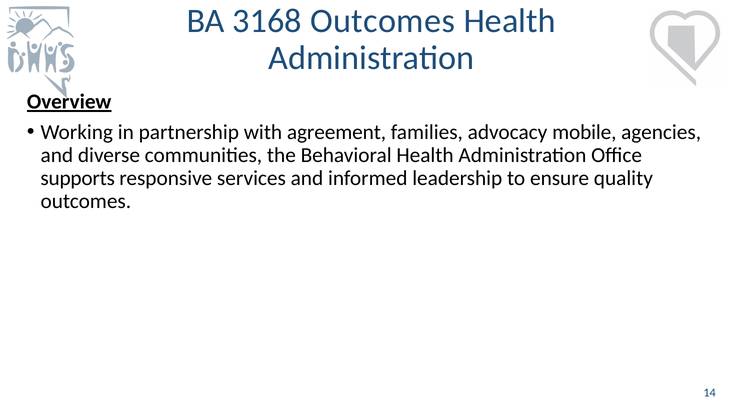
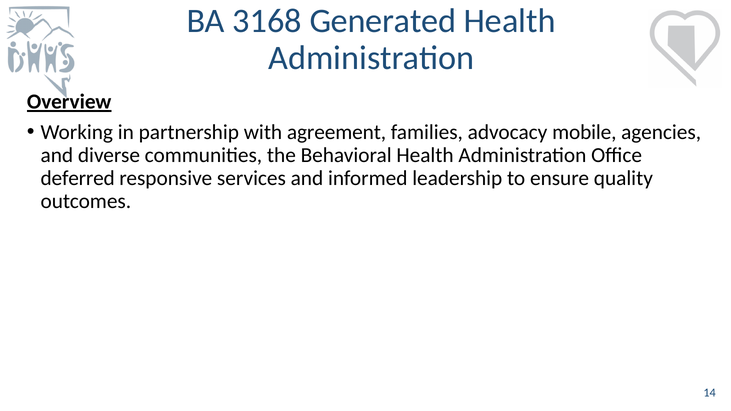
3168 Outcomes: Outcomes -> Generated (383, 21)
supports: supports -> deferred (78, 178)
